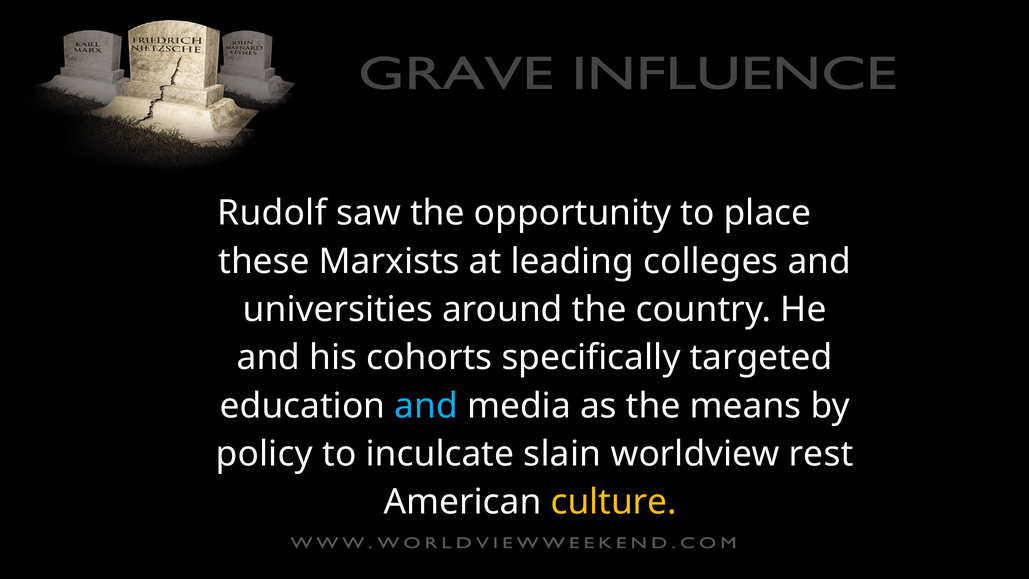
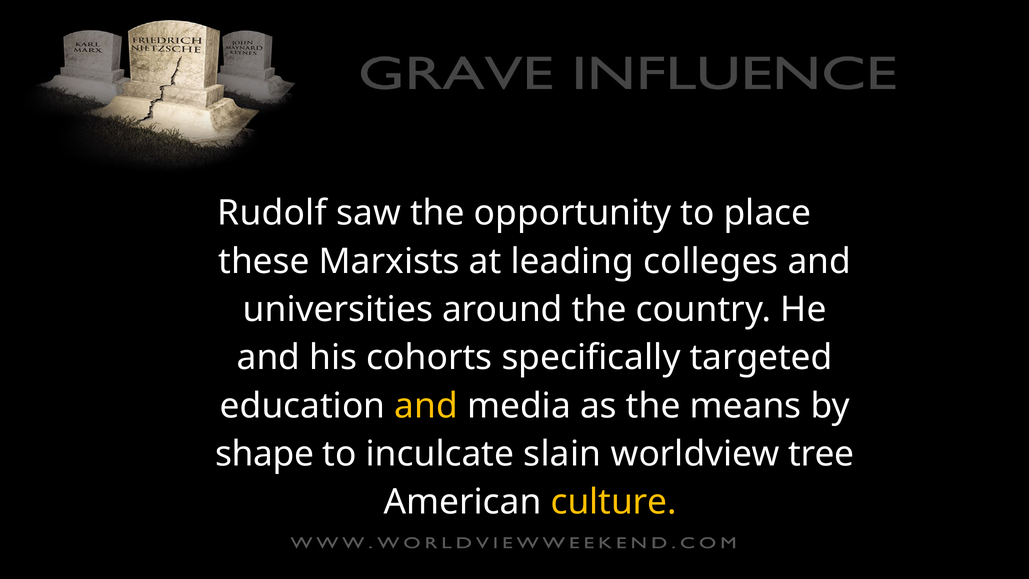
and colour: light blue -> yellow (426, 406)
policy: policy -> shape (265, 454)
rest: rest -> tree (821, 454)
